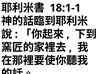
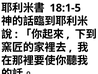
18:1-1: 18:1-1 -> 18:1-5 (65, 8)
